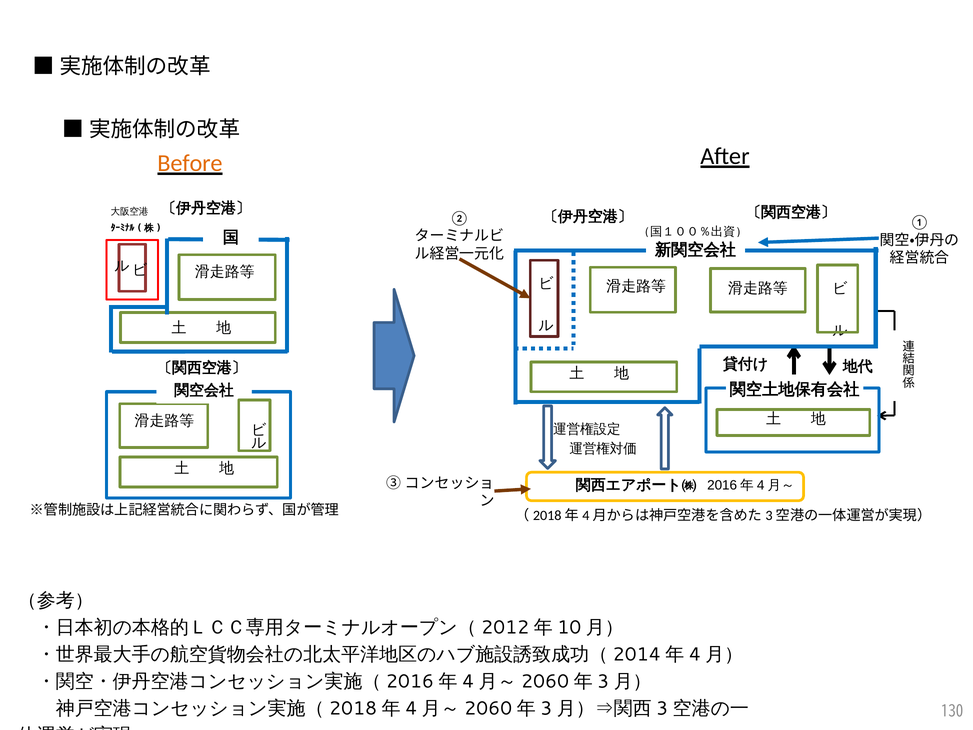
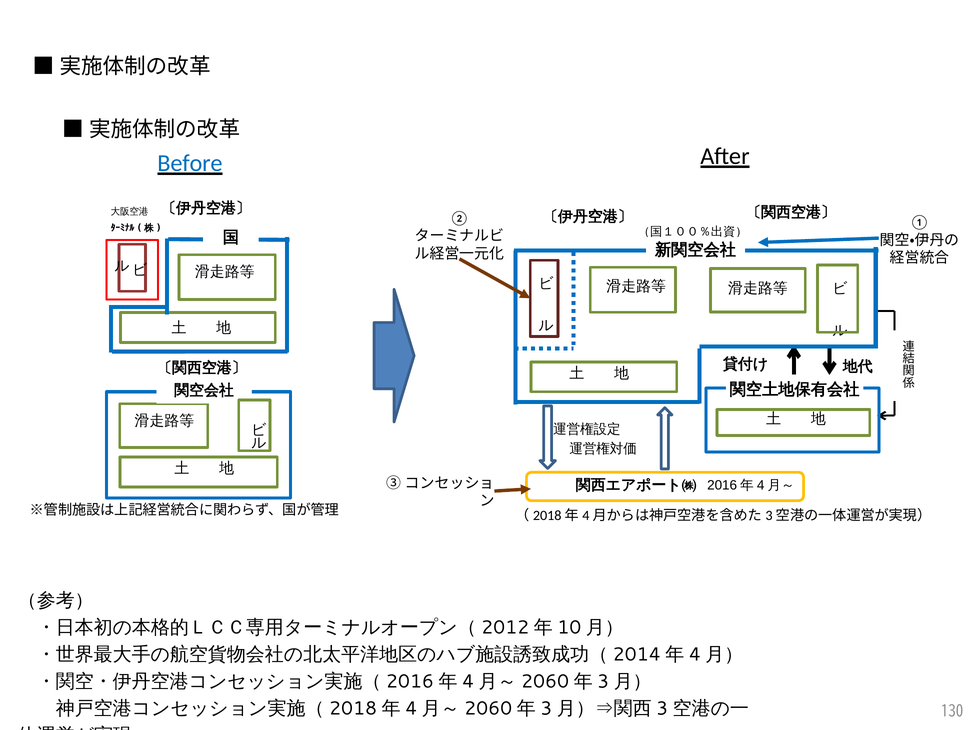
Before colour: orange -> blue (190, 163)
